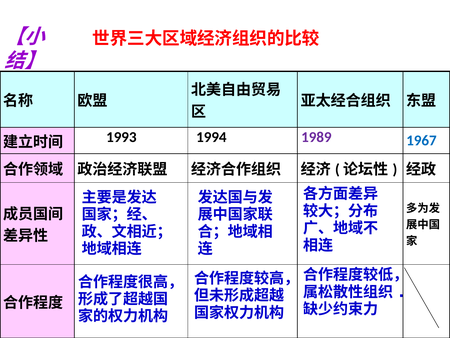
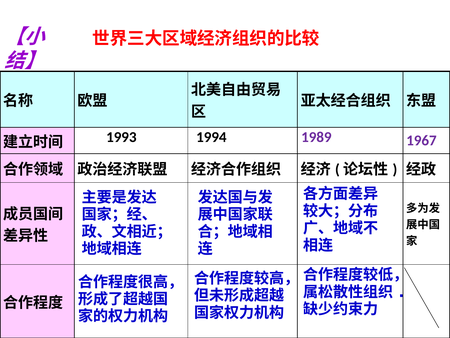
1967 colour: blue -> purple (421, 140)
